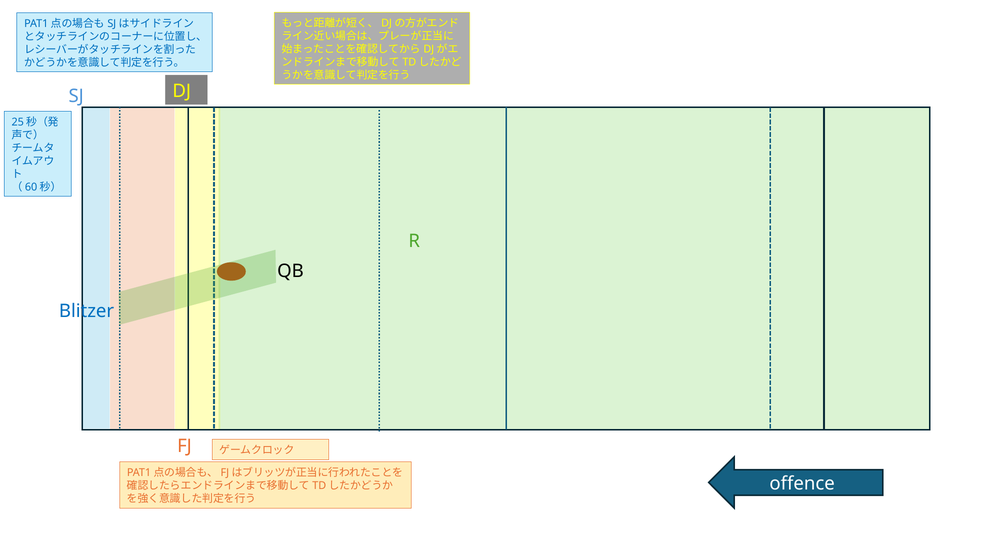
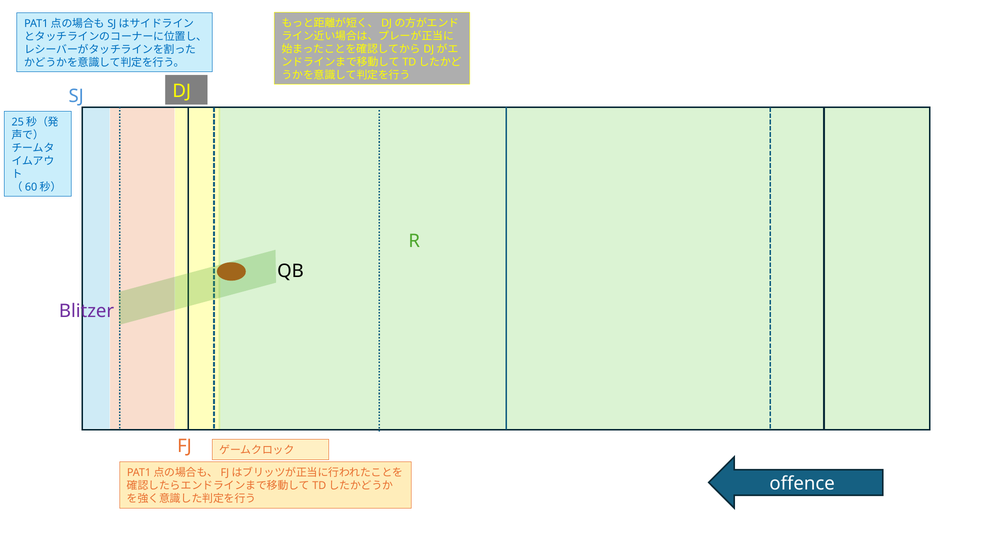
Blitzer colour: blue -> purple (87, 311)
